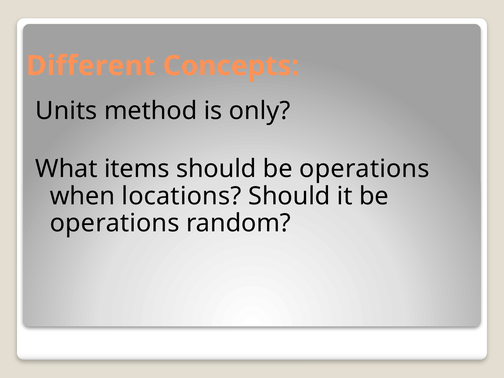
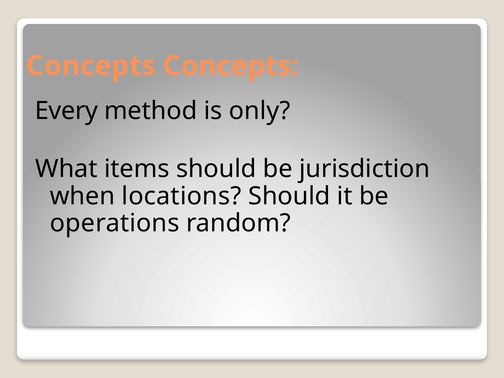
Different: Different -> Concepts (91, 66)
Units: Units -> Every (67, 111)
should be operations: operations -> jurisdiction (365, 169)
